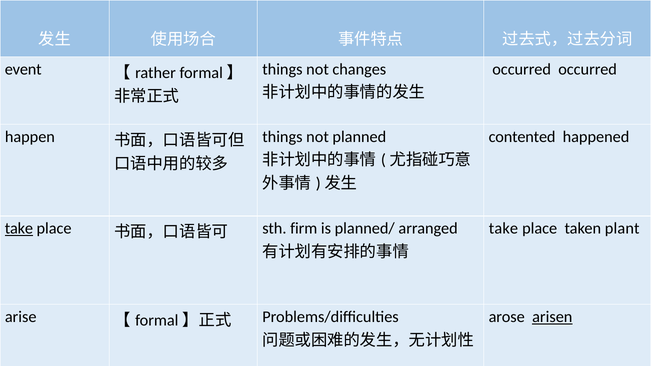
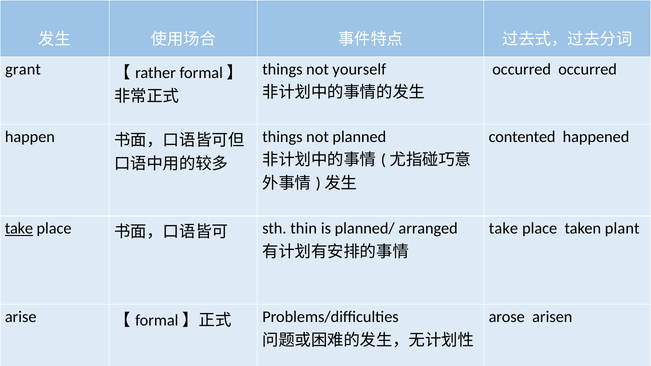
event: event -> grant (23, 69)
changes: changes -> yourself (359, 69)
firm: firm -> thin (304, 229)
arisen underline: present -> none (552, 317)
